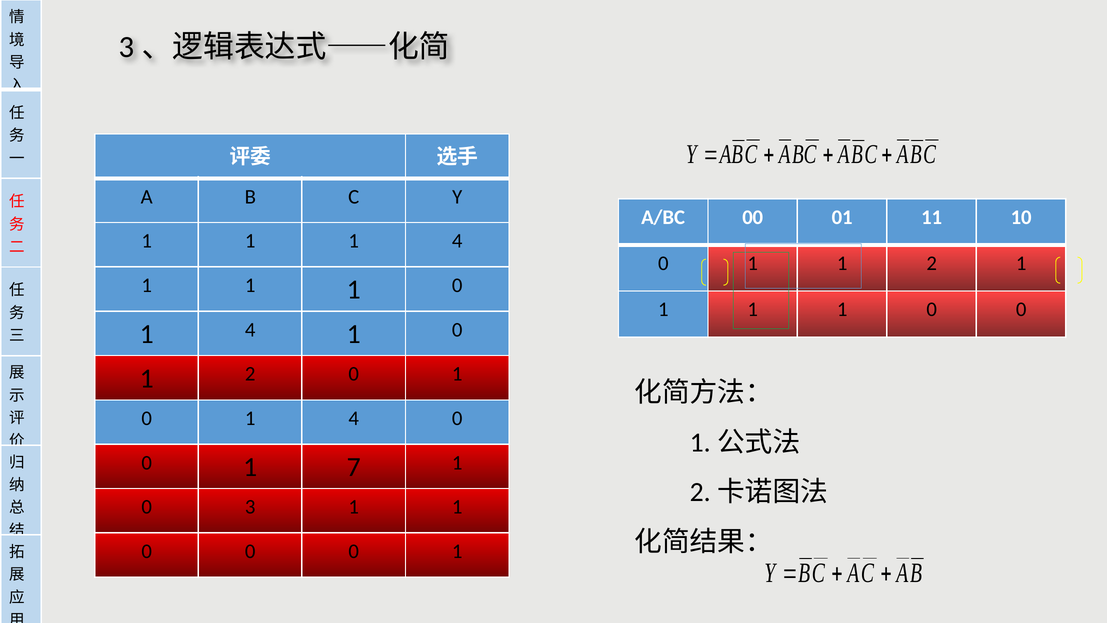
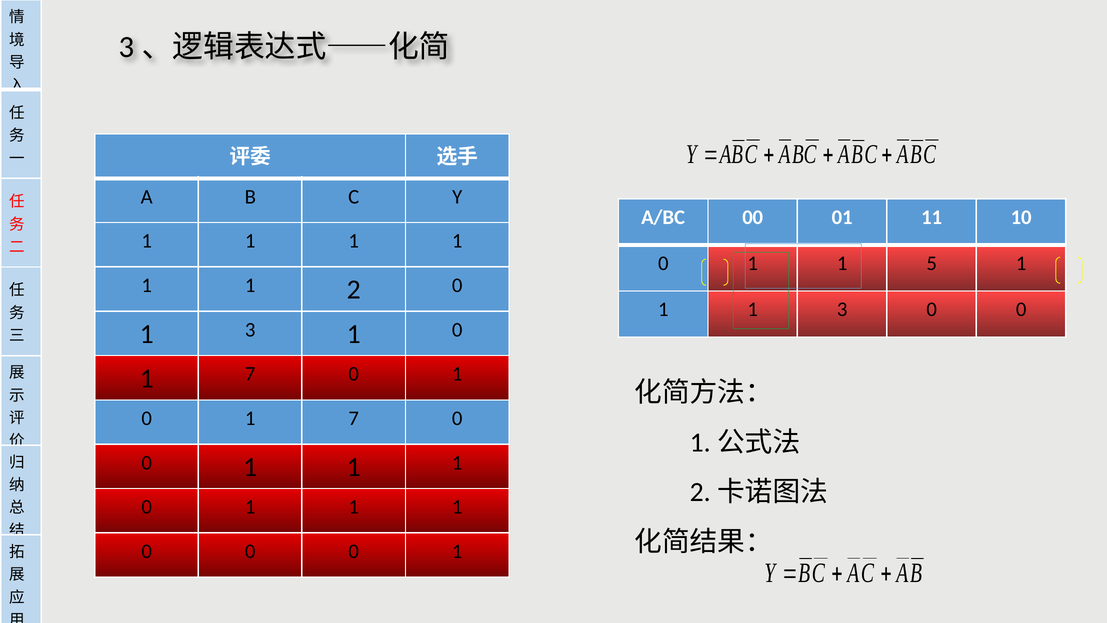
4: 4 -> 1 (457, 241)
1 1 2: 2 -> 5 (932, 263)
1: 1 -> 2 (354, 290)
1: 1 -> 3 (842, 309)
4: 4 -> 3 (250, 330)
2: 2 -> 7 (250, 374)
4: 4 -> 7 (354, 418)
7: 7 -> 1 (354, 467)
3: 3 -> 1 (250, 507)
